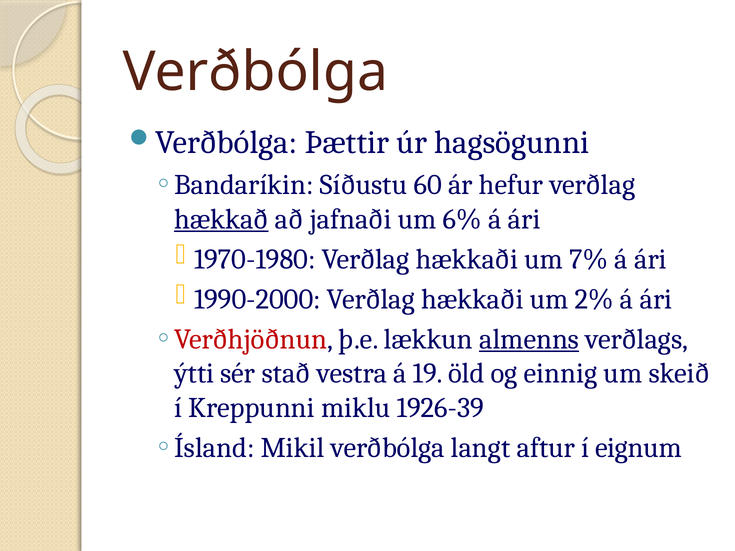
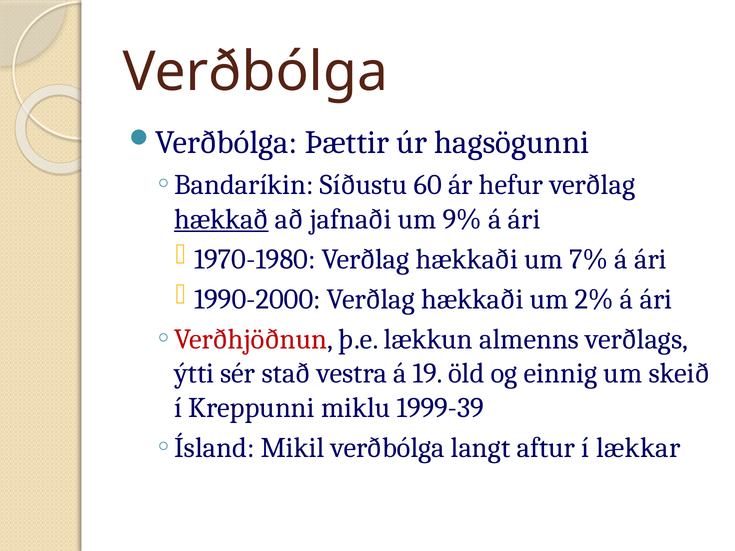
6%: 6% -> 9% (462, 219)
almenns underline: present -> none (529, 339)
1926-39: 1926-39 -> 1999-39 (440, 408)
eignum: eignum -> lækkar (638, 448)
